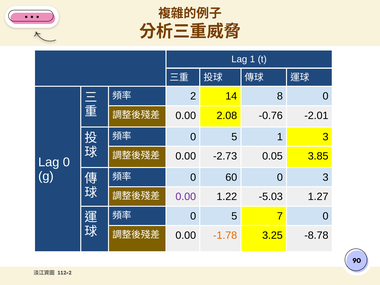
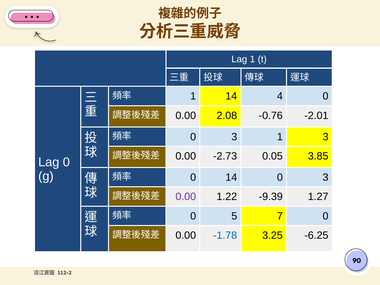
2: 2 -> 1 (193, 96)
8: 8 -> 4 (280, 96)
5: 5 -> 3 (234, 137)
0 60: 60 -> 14 (231, 177)
-5.03: -5.03 -> -9.39 (271, 197)
-1.78 colour: orange -> blue (225, 235)
-8.78: -8.78 -> -6.25 (316, 235)
